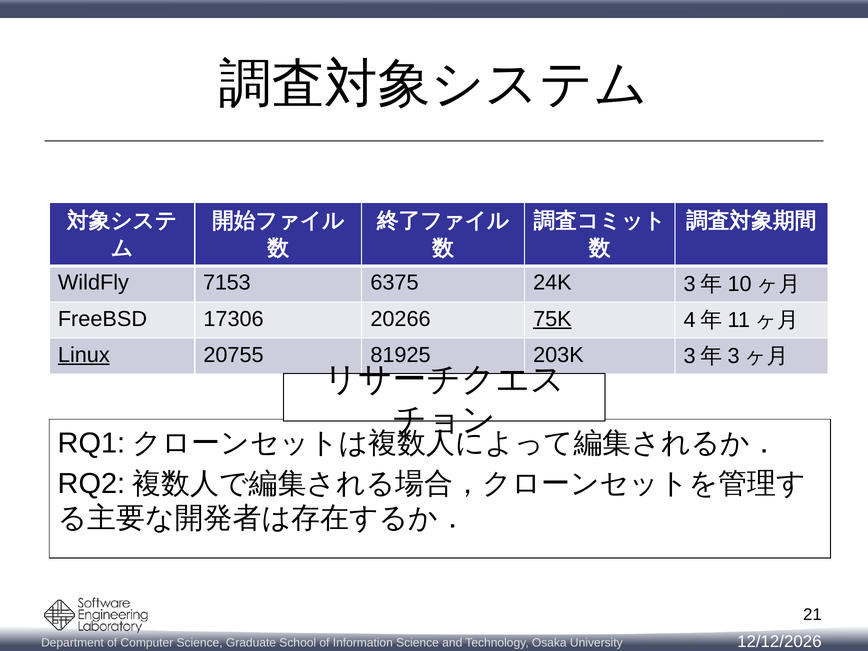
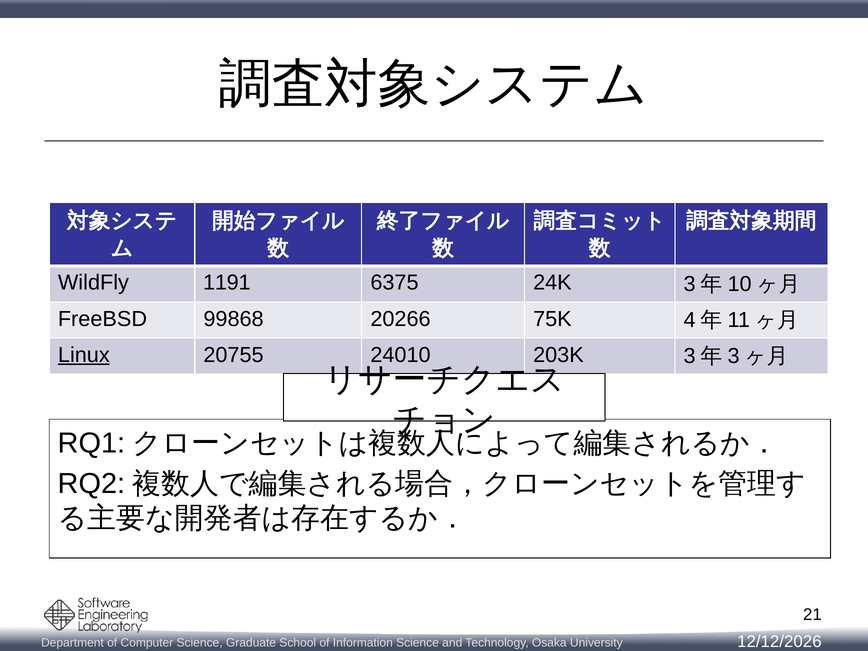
7153: 7153 -> 1191 (227, 283)
17306: 17306 -> 99868 (234, 319)
75K underline: present -> none (552, 319)
81925: 81925 -> 24010 (401, 355)
